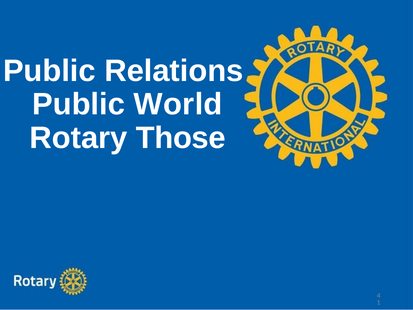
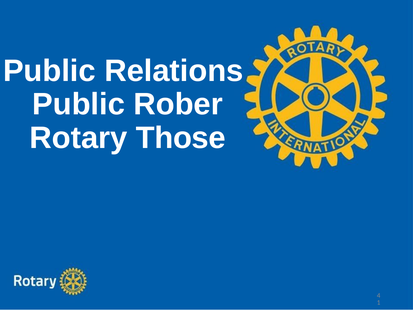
World: World -> Rober (178, 104)
